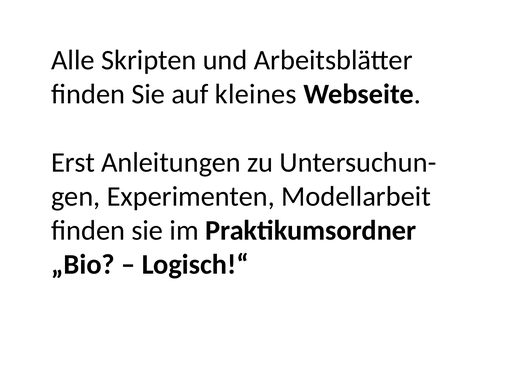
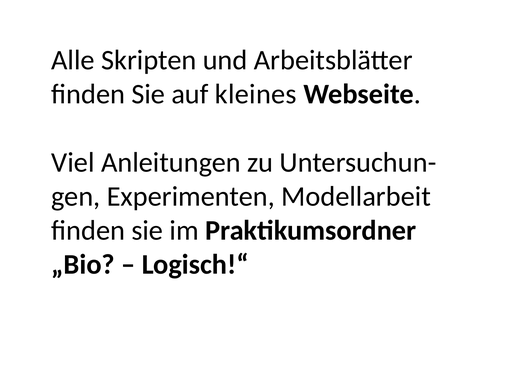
Erst: Erst -> Viel (73, 162)
